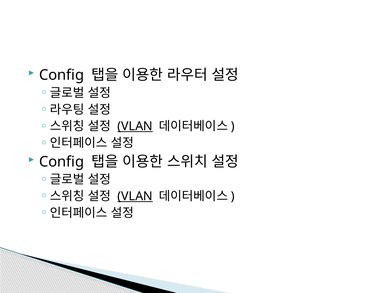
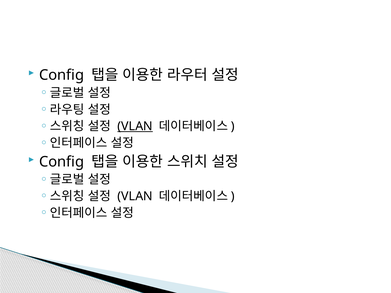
VLAN underline: present -> none (135, 196)
